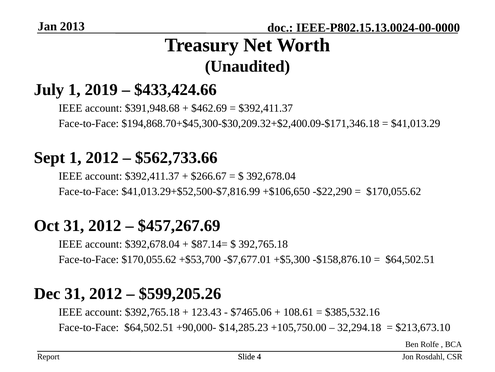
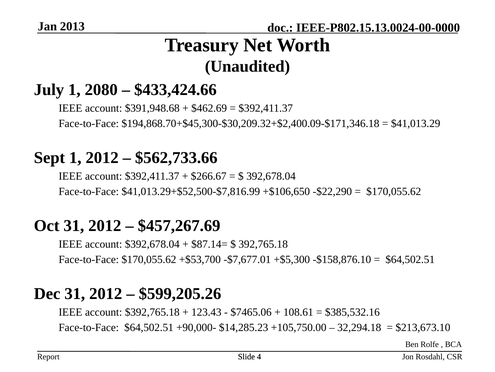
2019: 2019 -> 2080 (101, 90)
